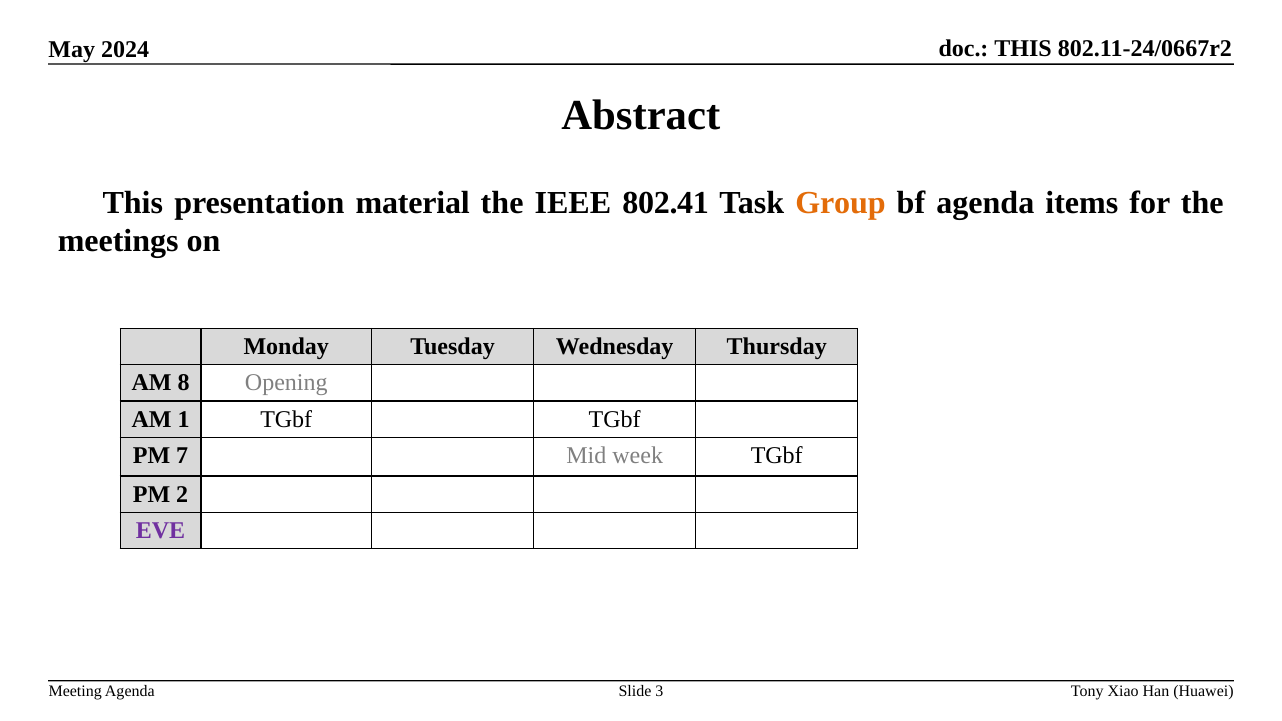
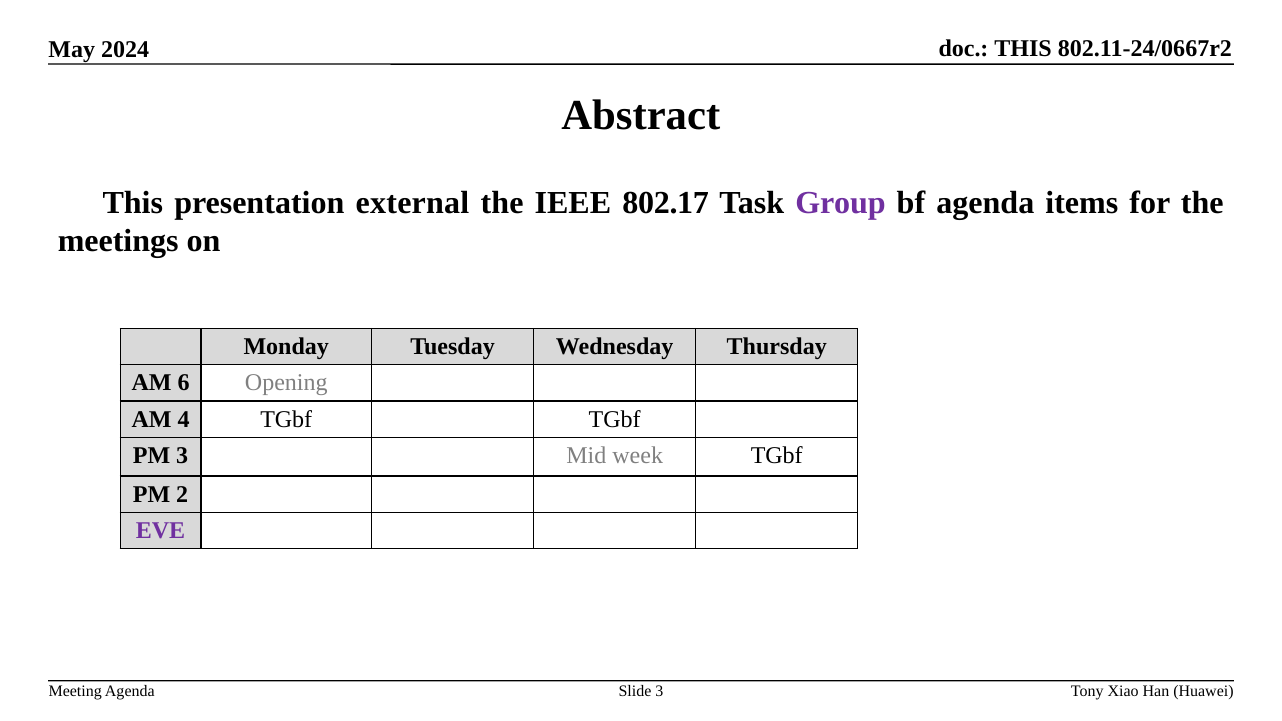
material: material -> external (413, 203)
802.41: 802.41 -> 802.17 (666, 203)
Group colour: orange -> purple (840, 203)
8: 8 -> 6 (184, 383)
1: 1 -> 4 (184, 419)
PM 7: 7 -> 3 (182, 456)
